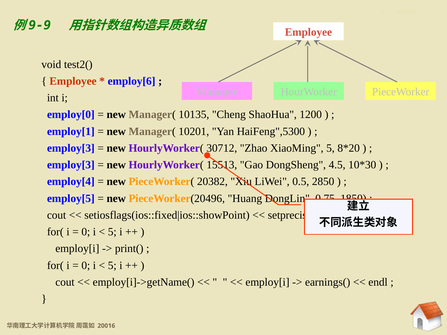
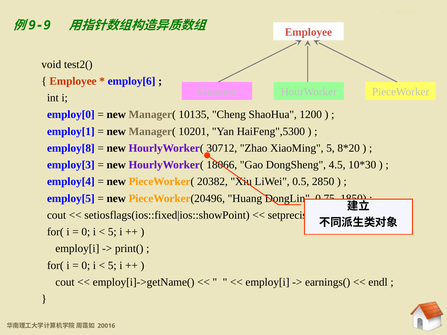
employ[3: employ[3 -> employ[8 (71, 148)
15513: 15513 -> 18066 (222, 165)
